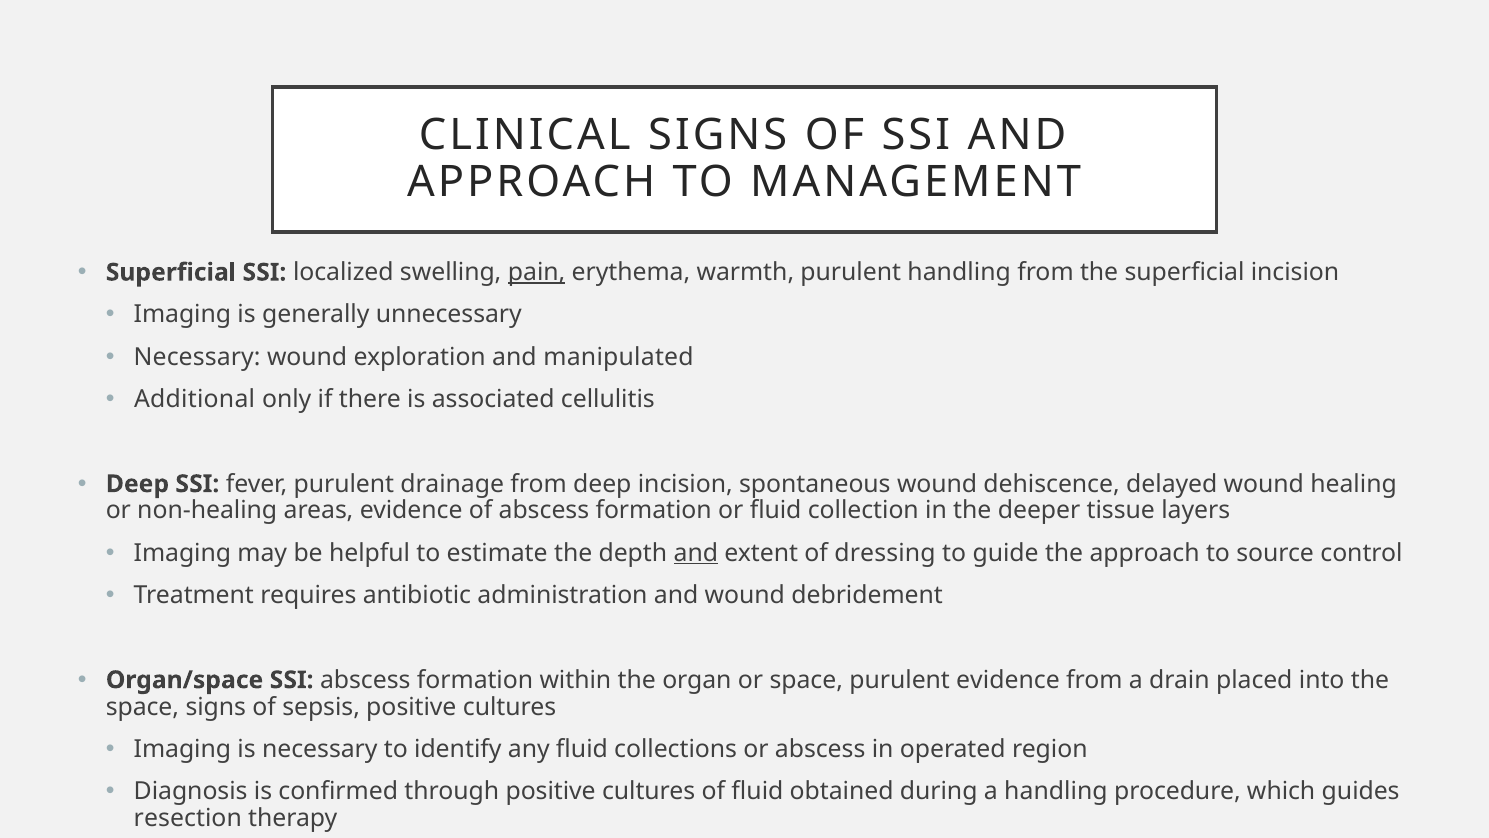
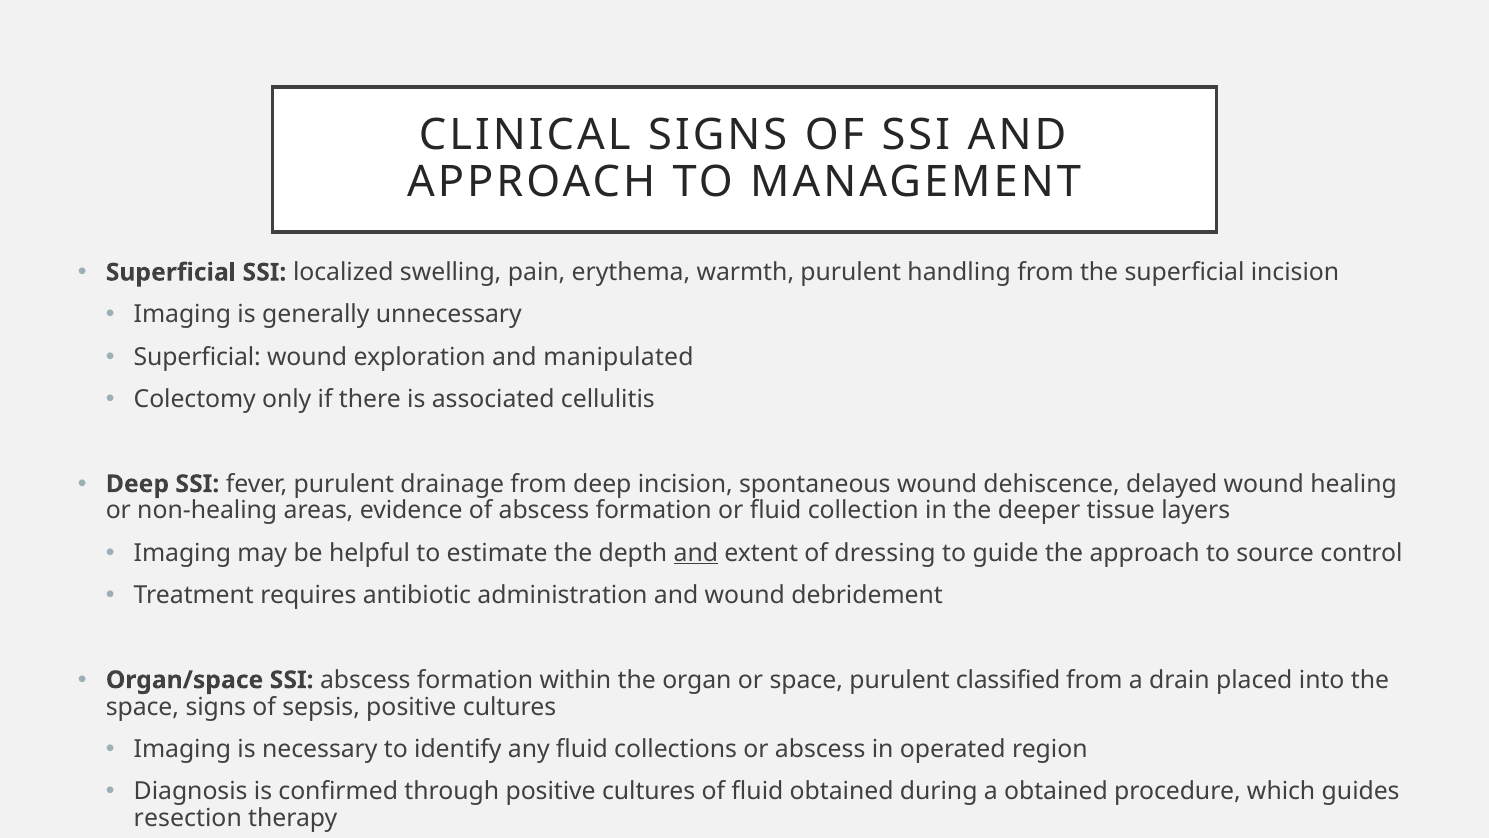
pain underline: present -> none (537, 272)
Necessary: Necessary -> Superficial (197, 357)
Additional: Additional -> Colectomy (195, 399)
purulent evidence: evidence -> classified (1008, 680)
a handling: handling -> obtained (1056, 791)
